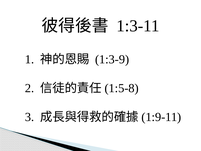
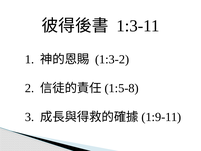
1:3-9: 1:3-9 -> 1:3-2 (112, 59)
